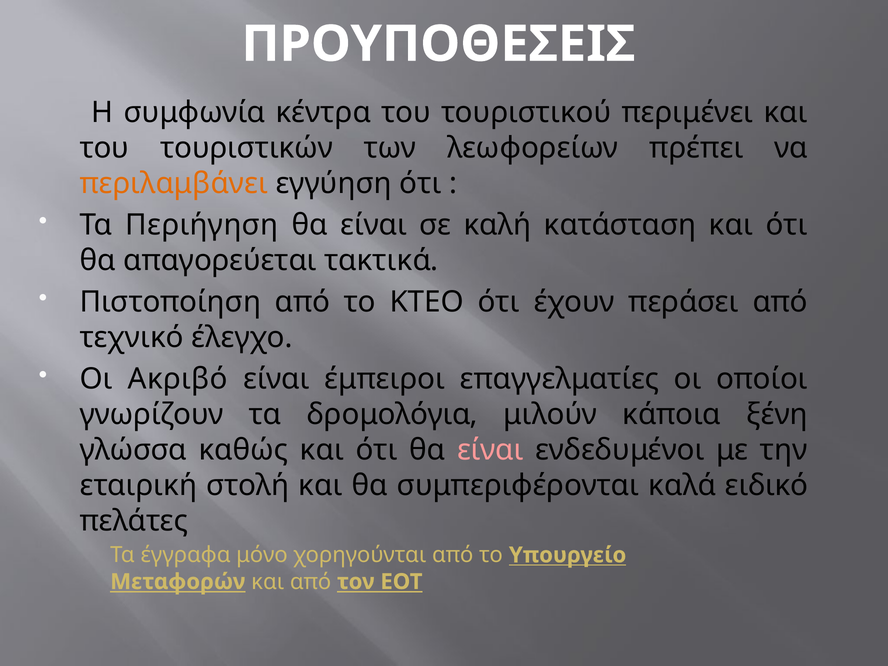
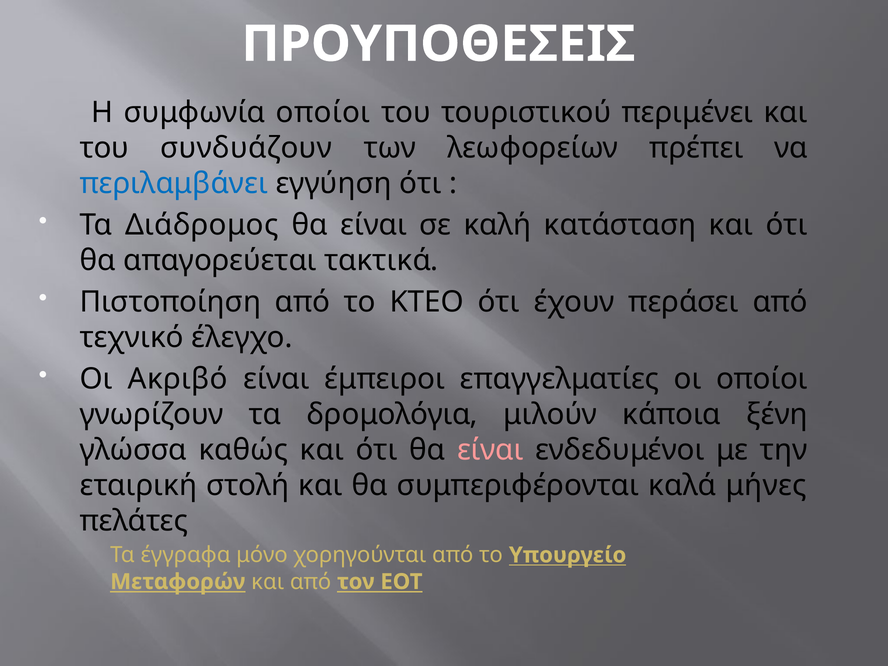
συμφωνία κέντρα: κέντρα -> οποίοι (323, 113)
τουριστικών: τουριστικών -> συνδυάζουν (246, 148)
περιλαμβάνει colour: orange -> blue (174, 184)
Περιήγηση: Περιήγηση -> Διάδρομος (202, 225)
ειδικό: ειδικό -> μήνες (766, 485)
